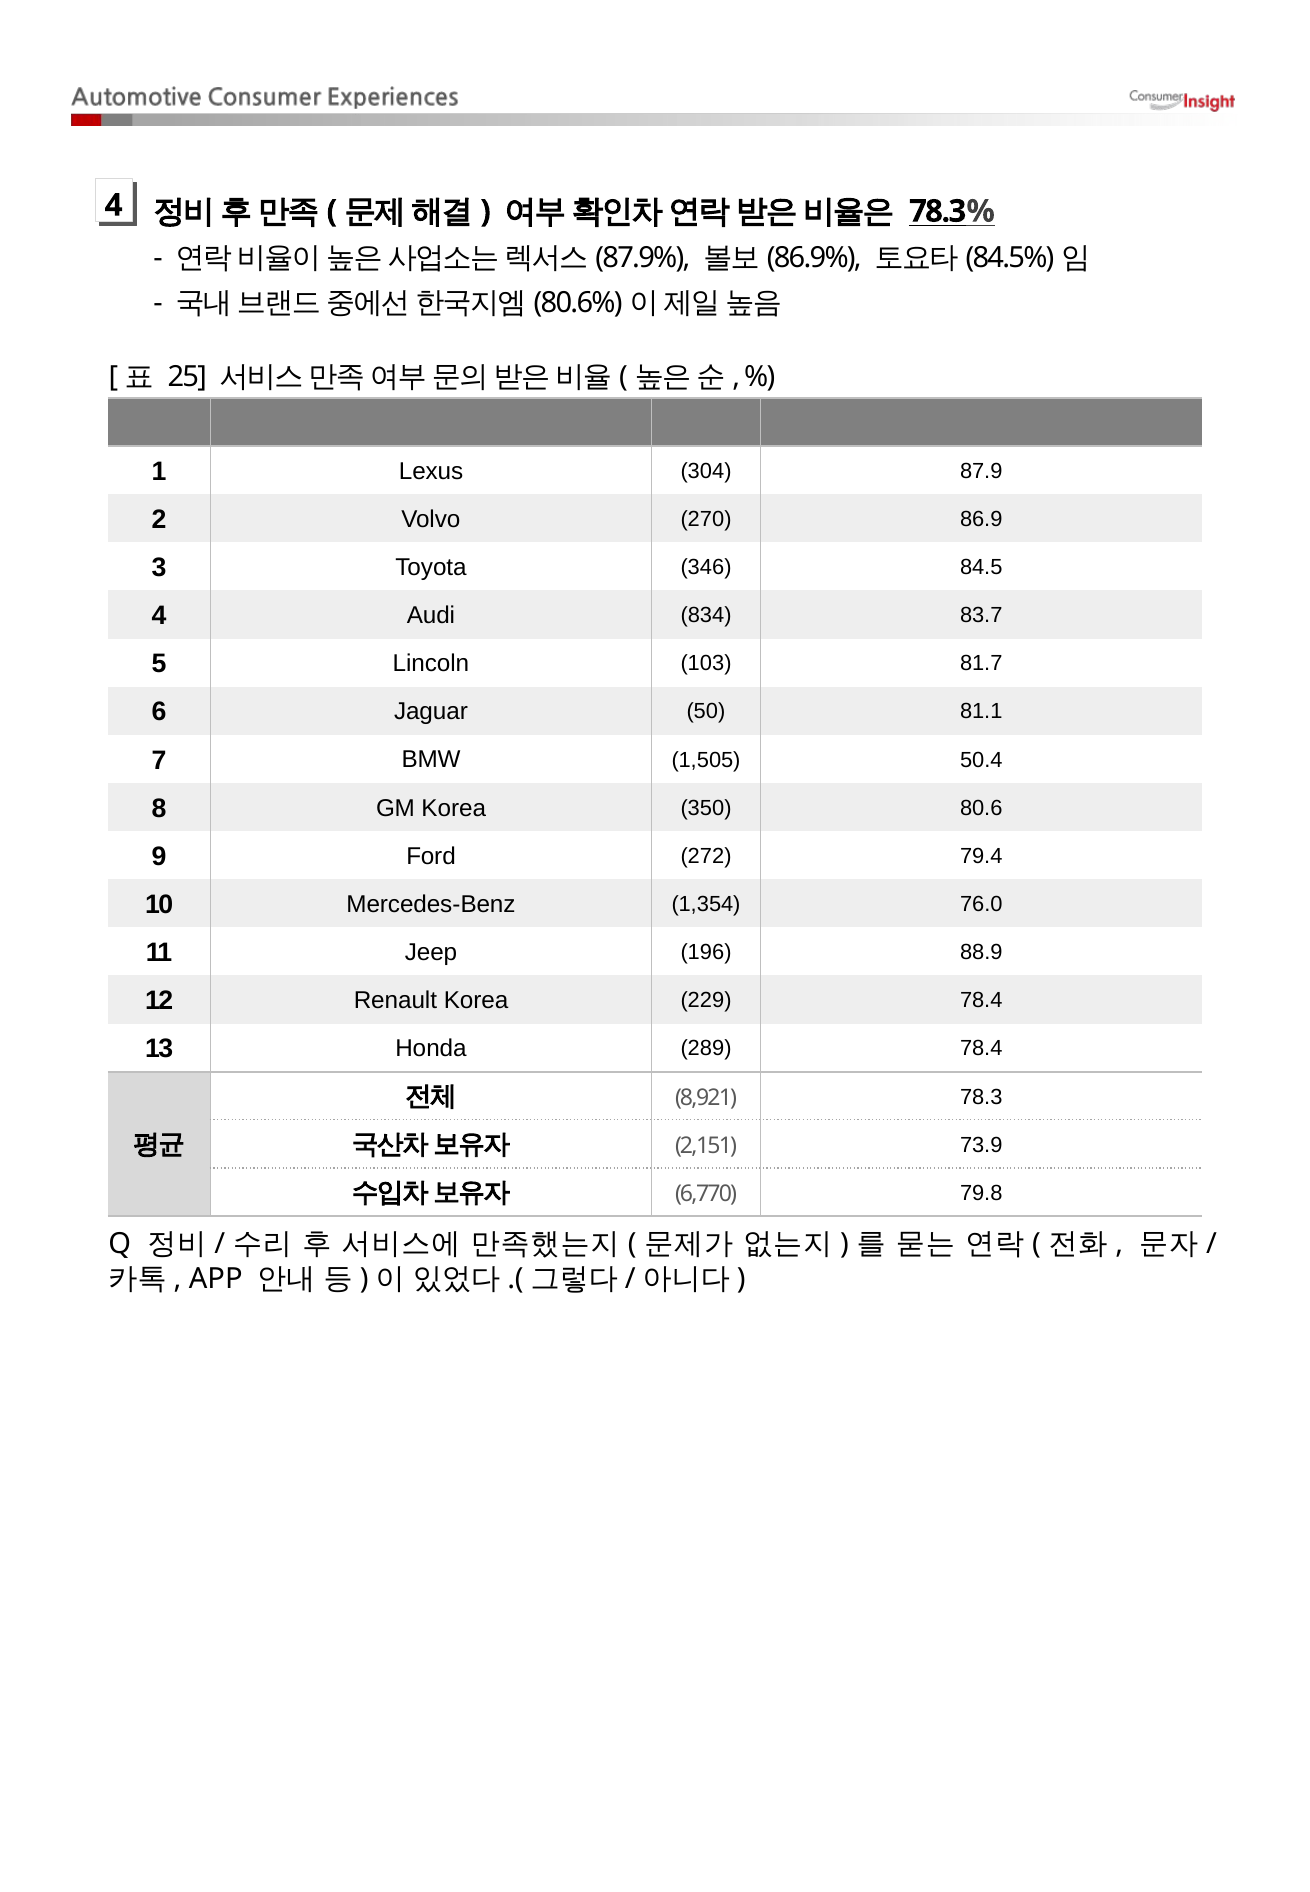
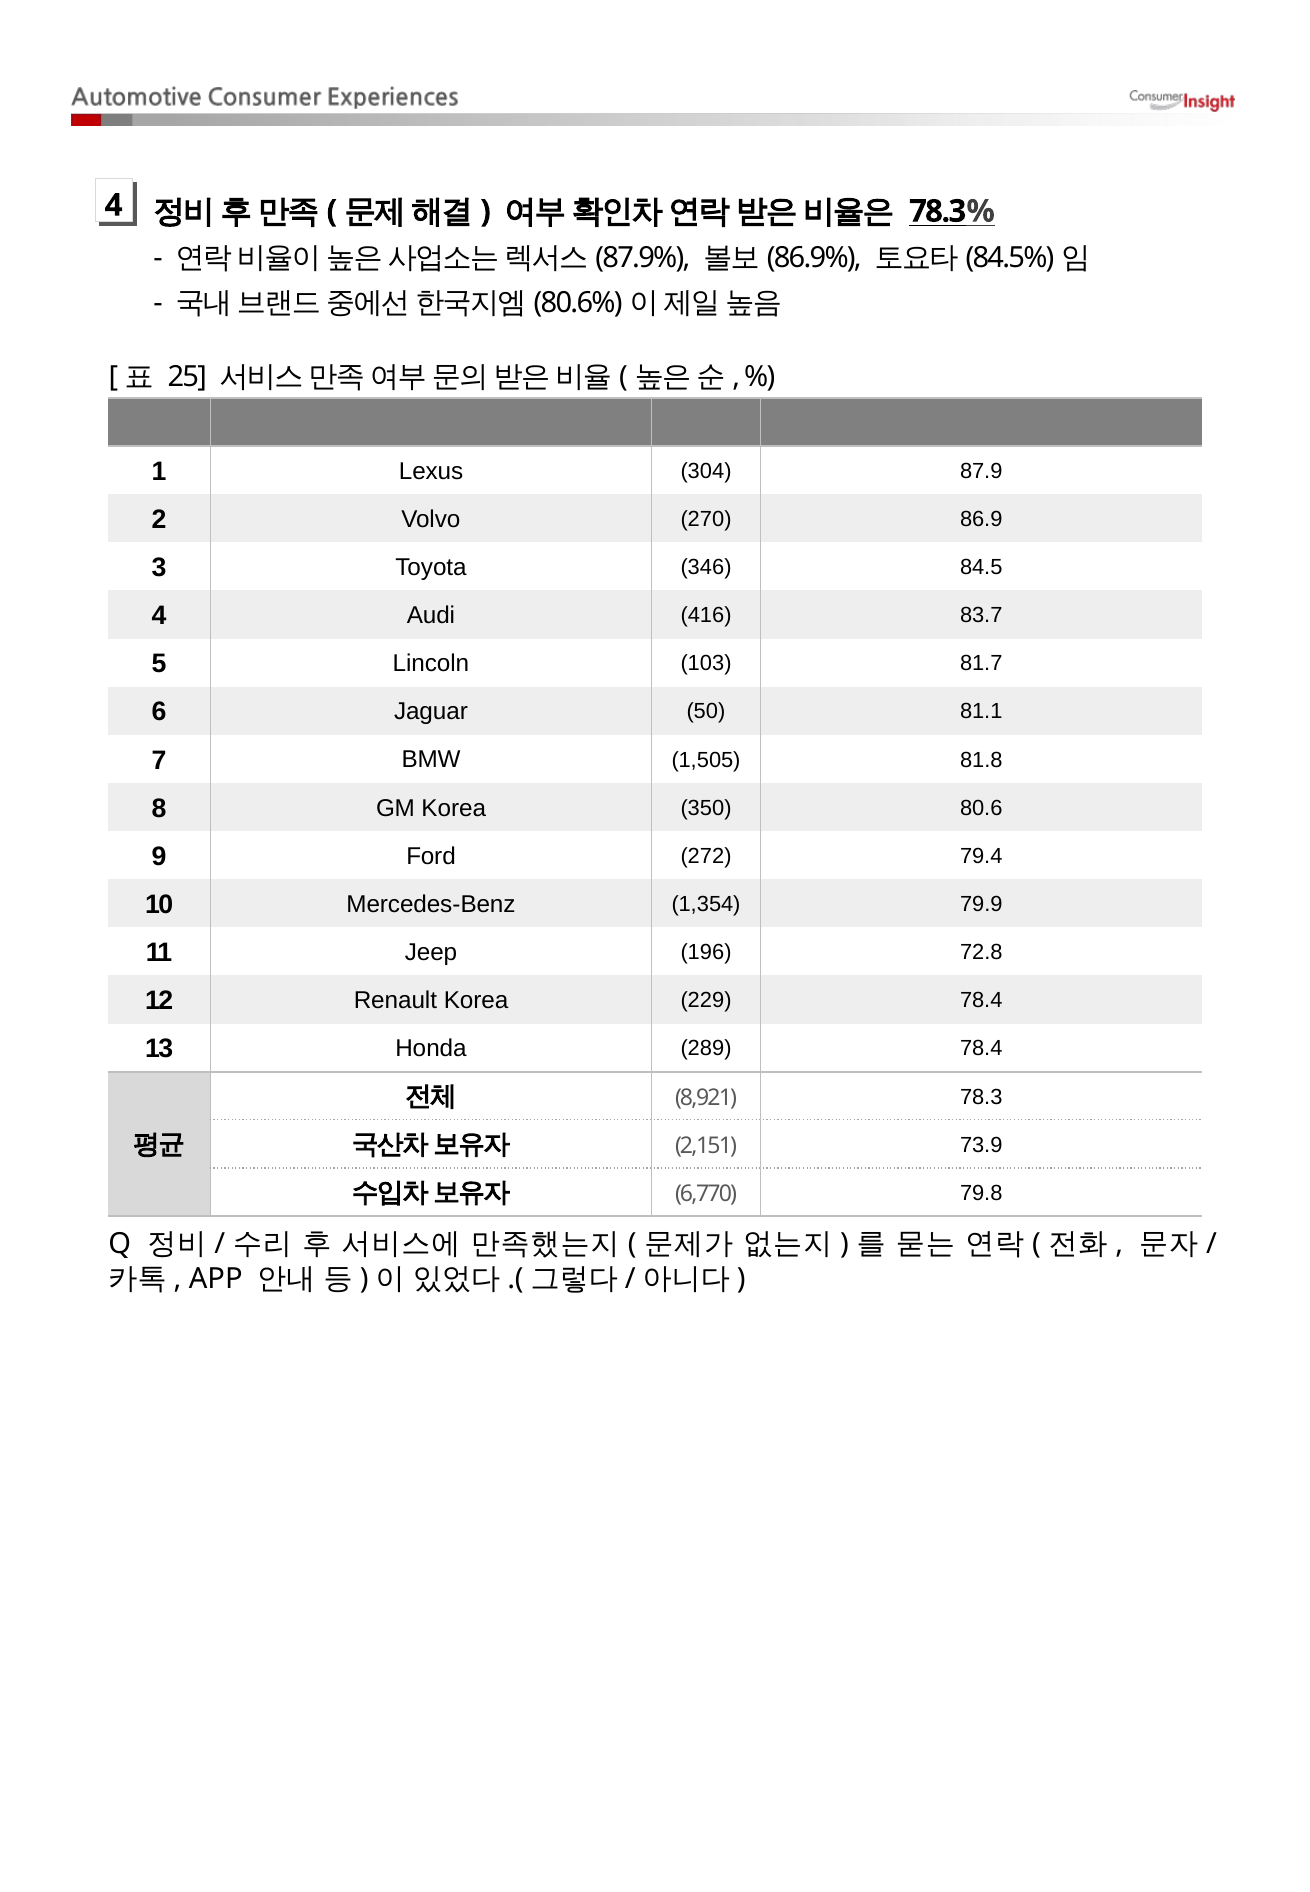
834: 834 -> 416 (706, 616)
50.4: 50.4 -> 81.8 (981, 760)
76.0: 76.0 -> 79.9 (981, 904)
88.9: 88.9 -> 72.8 (981, 953)
